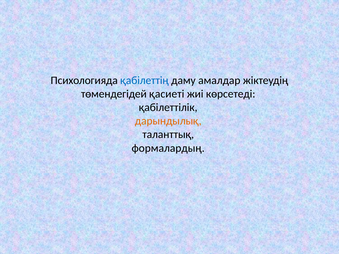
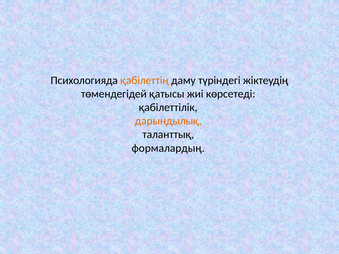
қабілеттің colour: blue -> orange (145, 80)
амалдар: амалдар -> түріндегі (219, 80)
қасиеті: қасиеті -> қатысы (167, 94)
